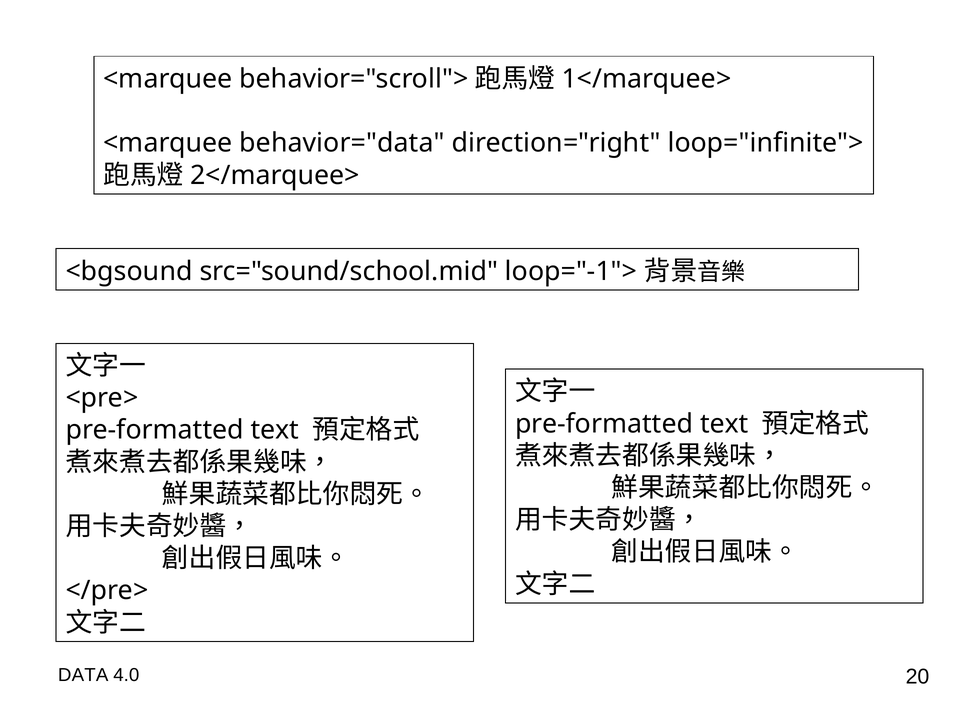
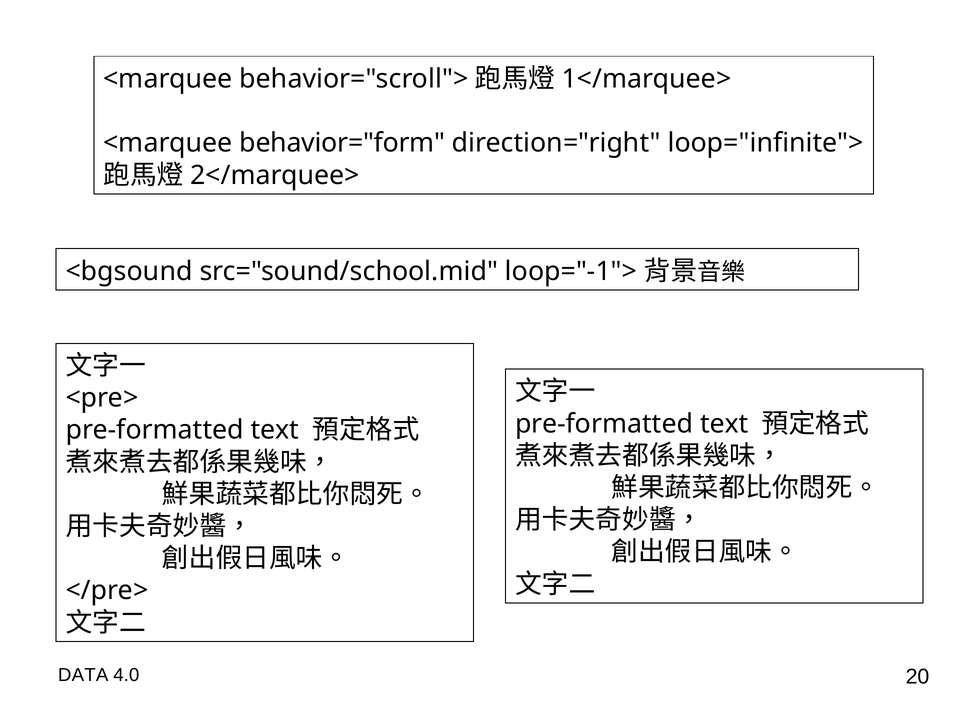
behavior="data: behavior="data -> behavior="form (342, 143)
